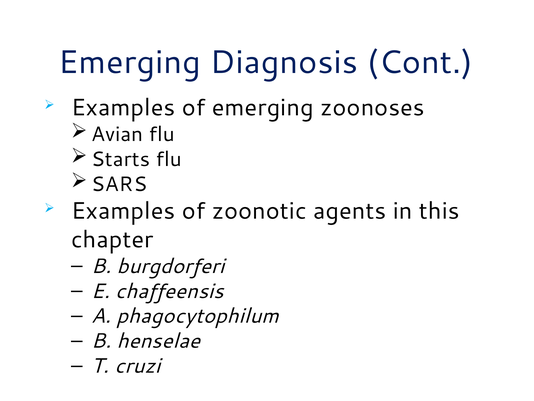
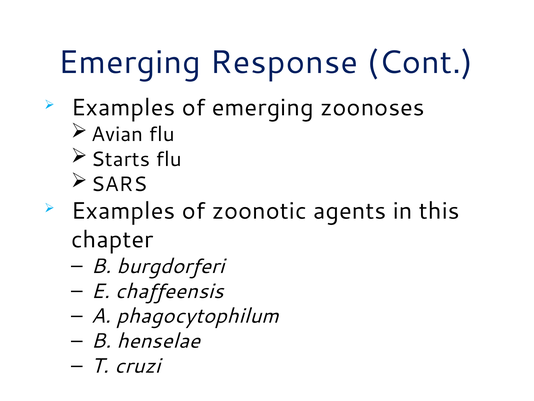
Diagnosis: Diagnosis -> Response (284, 62)
